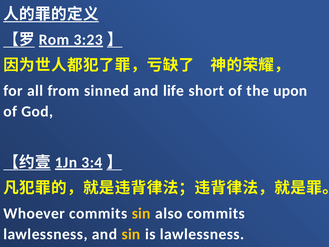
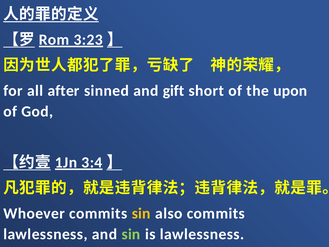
from: from -> after (64, 91)
life: life -> gift (174, 91)
sin colour: yellow -> light green (131, 234)
